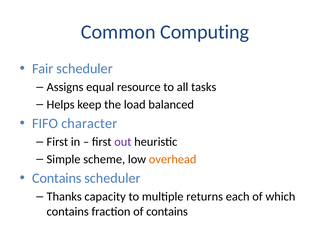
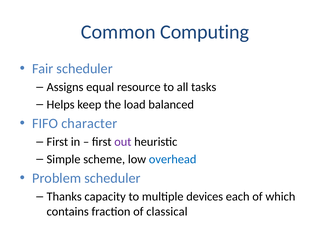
overhead colour: orange -> blue (173, 160)
Contains: Contains -> Problem (57, 179)
returns: returns -> devices (205, 197)
of contains: contains -> classical (167, 212)
